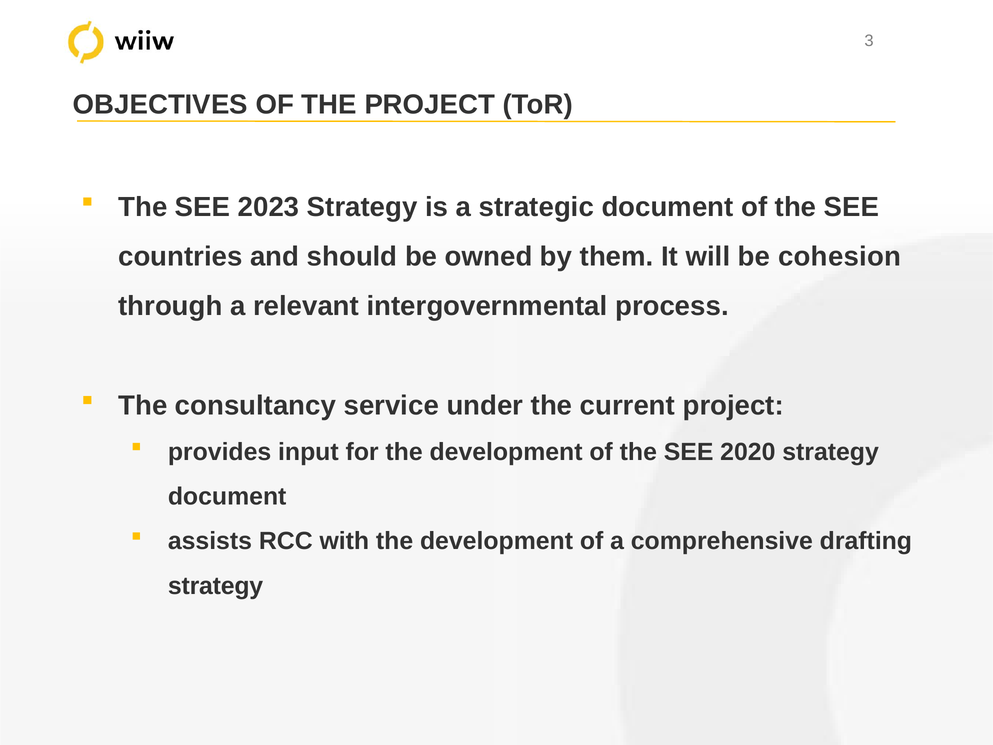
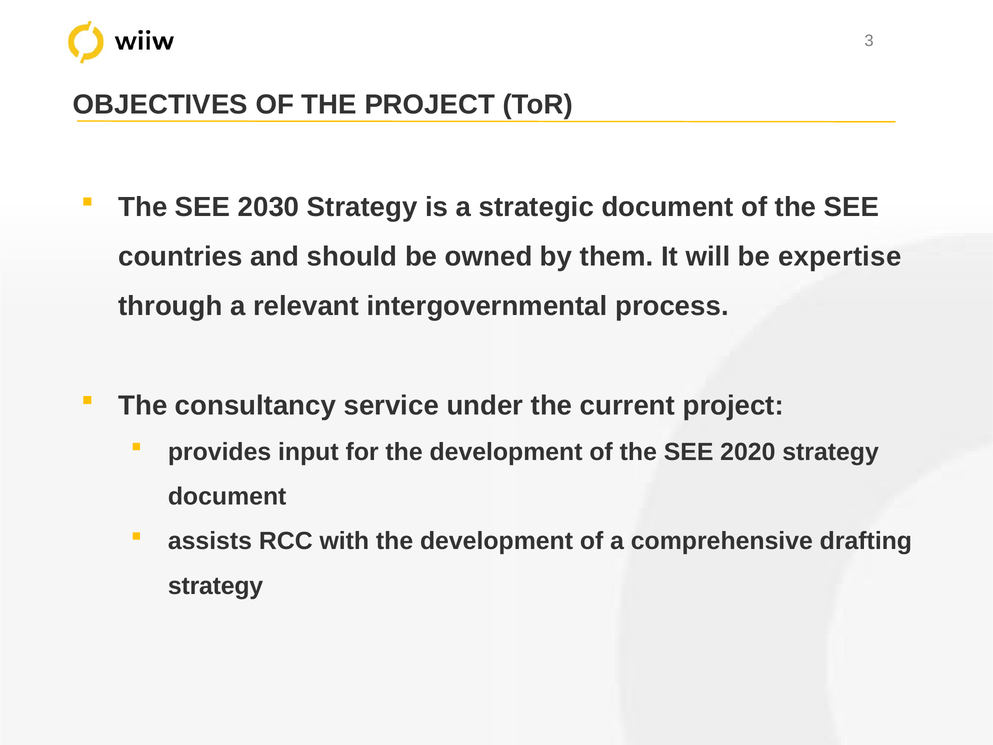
2023: 2023 -> 2030 (269, 207)
cohesion: cohesion -> expertise (840, 257)
